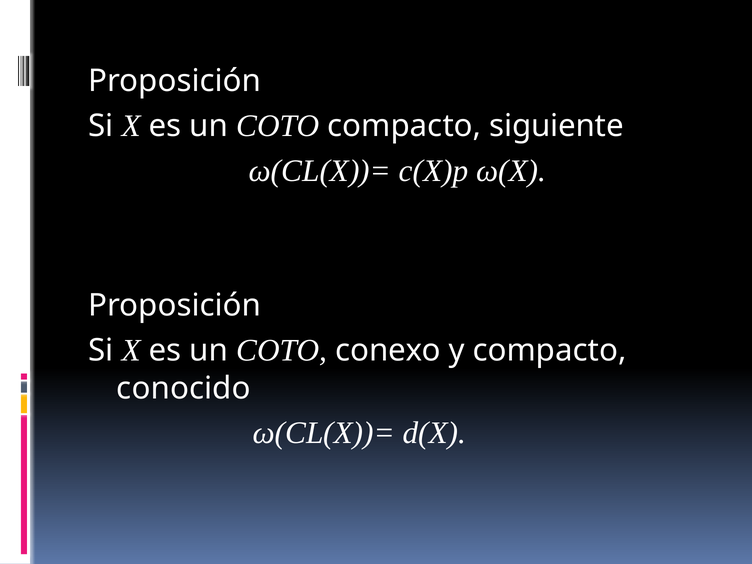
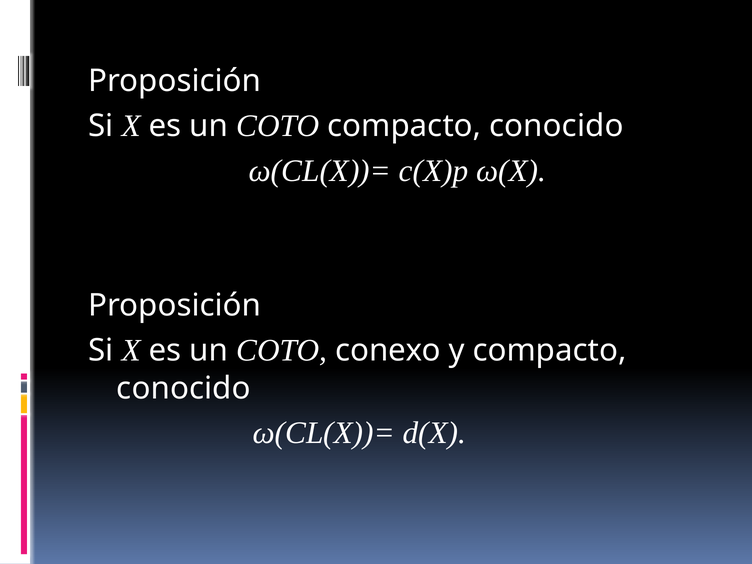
COTO compacto siguiente: siguiente -> conocido (556, 126)
